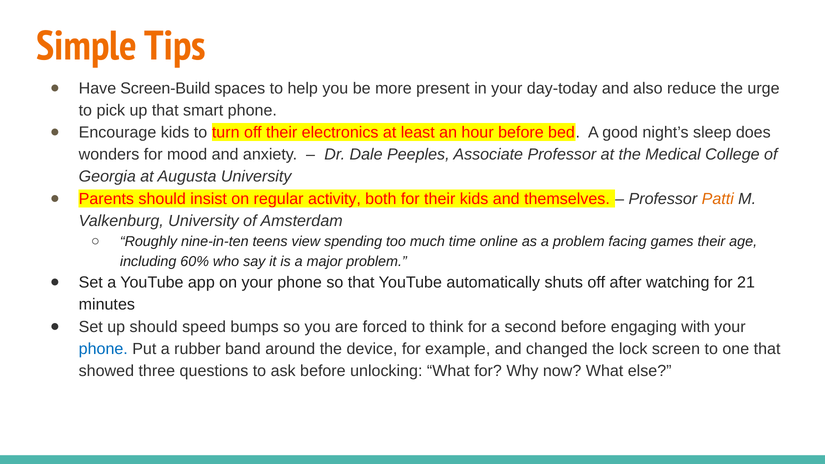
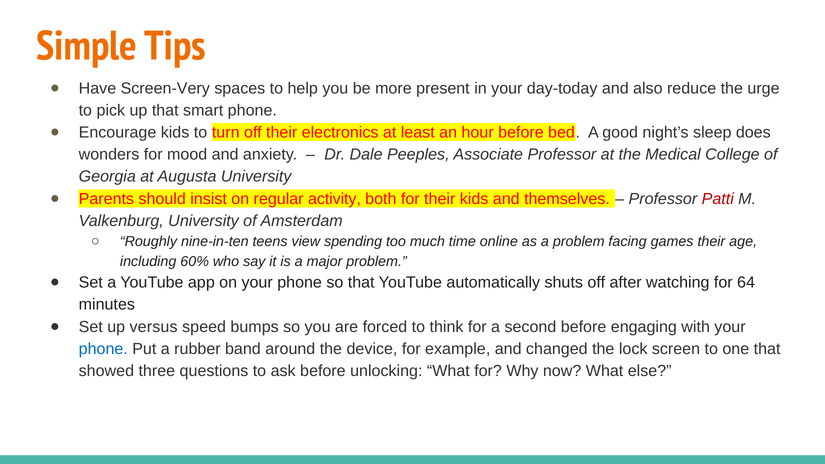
Screen-Build: Screen-Build -> Screen-Very (165, 88)
Patti colour: orange -> red (718, 199)
21: 21 -> 64 (746, 283)
up should: should -> versus (154, 327)
